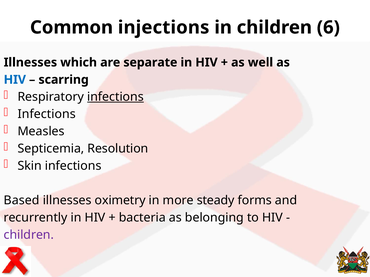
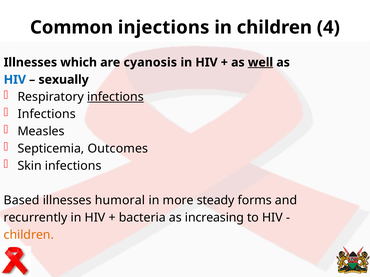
6: 6 -> 4 (328, 27)
separate: separate -> cyanosis (150, 63)
well underline: none -> present (260, 63)
scarring: scarring -> sexually (64, 80)
Resolution: Resolution -> Outcomes (118, 149)
oximetry: oximetry -> humoral (120, 201)
belonging: belonging -> increasing (214, 218)
children colour: purple -> orange (29, 235)
